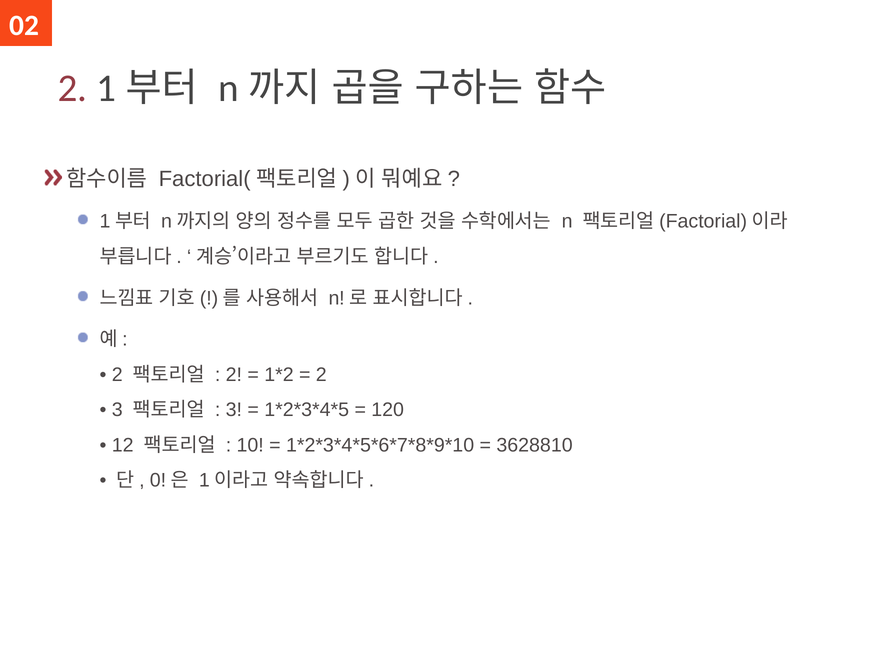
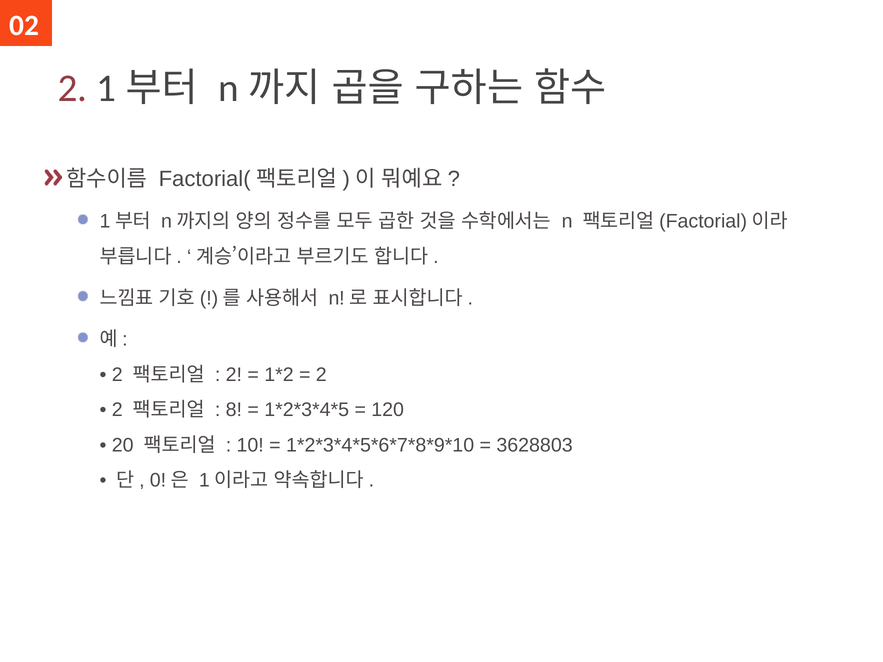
3: 3 -> 2 (117, 410)
3: 3 -> 8 (234, 410)
12: 12 -> 20 (123, 445)
3628810: 3628810 -> 3628803 (535, 445)
